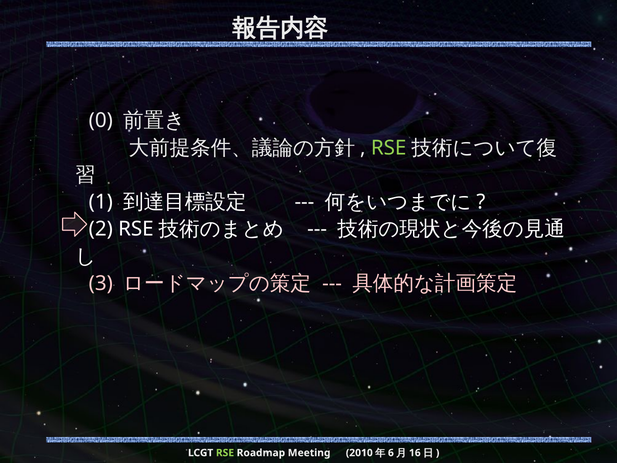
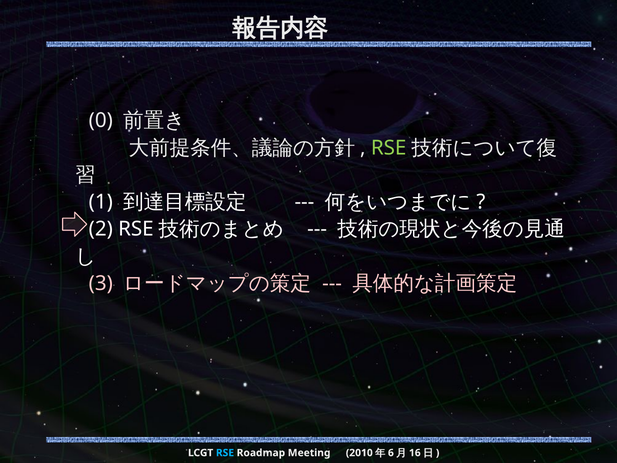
RSE colour: light green -> light blue (225, 453)
